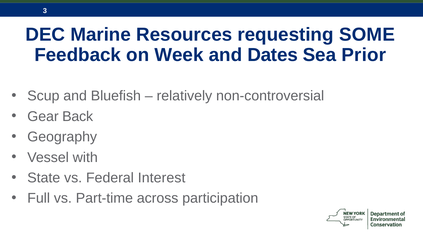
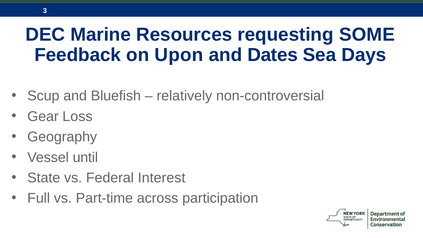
Week: Week -> Upon (179, 55)
Prior: Prior -> Days (364, 55)
Back: Back -> Loss (78, 116)
with: with -> until (85, 157)
